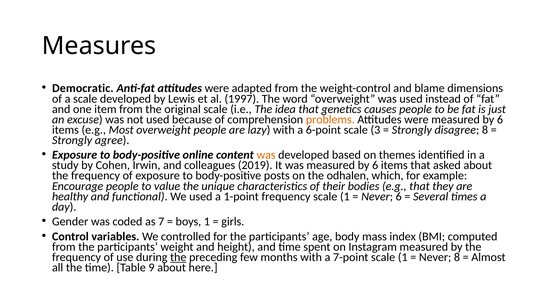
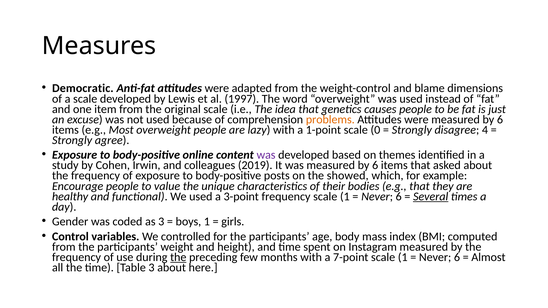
6-point: 6-point -> 1-point (323, 130)
3: 3 -> 0 (375, 130)
disagree 8: 8 -> 4 (485, 130)
was colour: orange -> purple (266, 155)
odhalen: odhalen -> showed (348, 176)
1-point: 1-point -> 3-point (241, 197)
Several underline: none -> present (431, 197)
as 7: 7 -> 3 (161, 222)
8: 8 -> 6 (457, 257)
Table 9: 9 -> 3 (152, 268)
